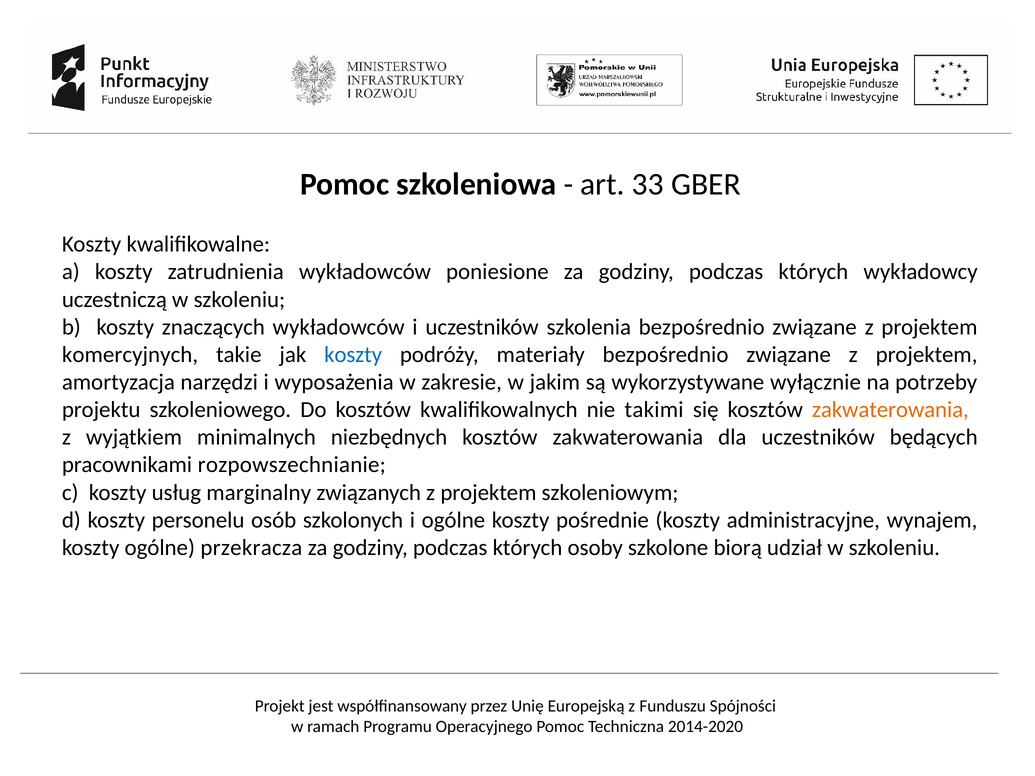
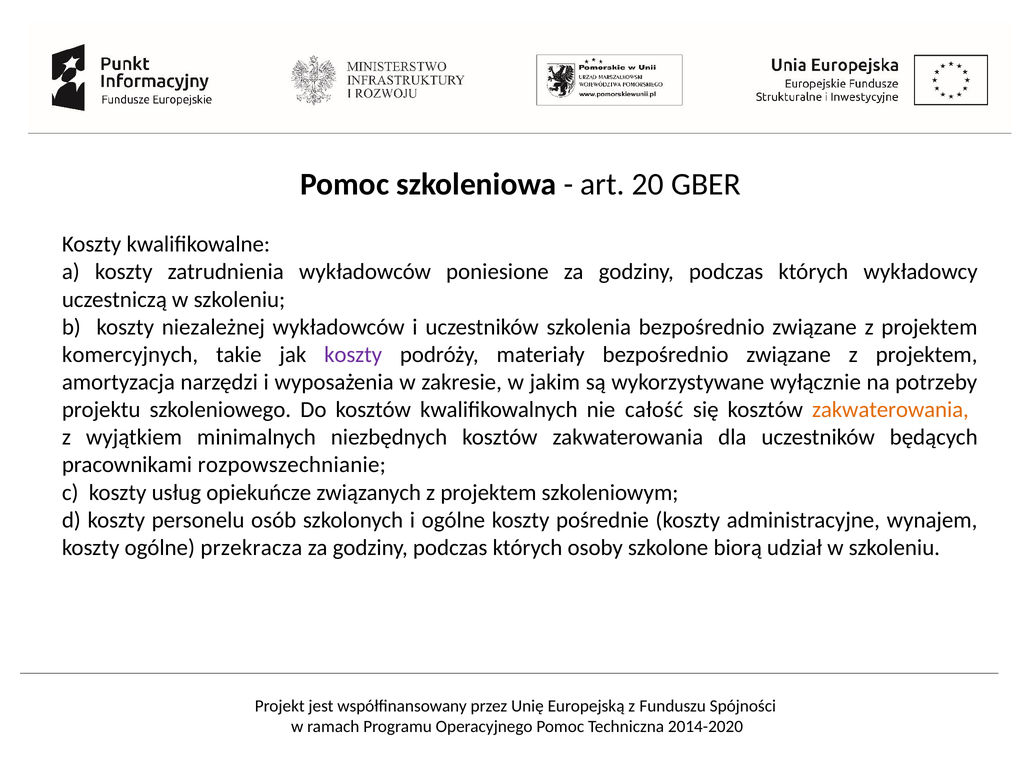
33: 33 -> 20 (648, 185)
znaczących: znaczących -> niezależnej (213, 327)
koszty colour: blue -> purple (353, 355)
takimi: takimi -> całość (654, 410)
marginalny: marginalny -> opiekuńcze (259, 493)
